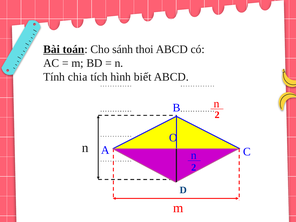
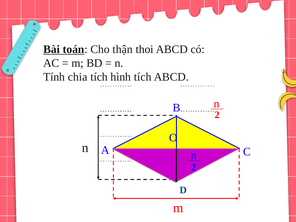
sánh: sánh -> thận (123, 49)
hình biết: biết -> tích (143, 77)
